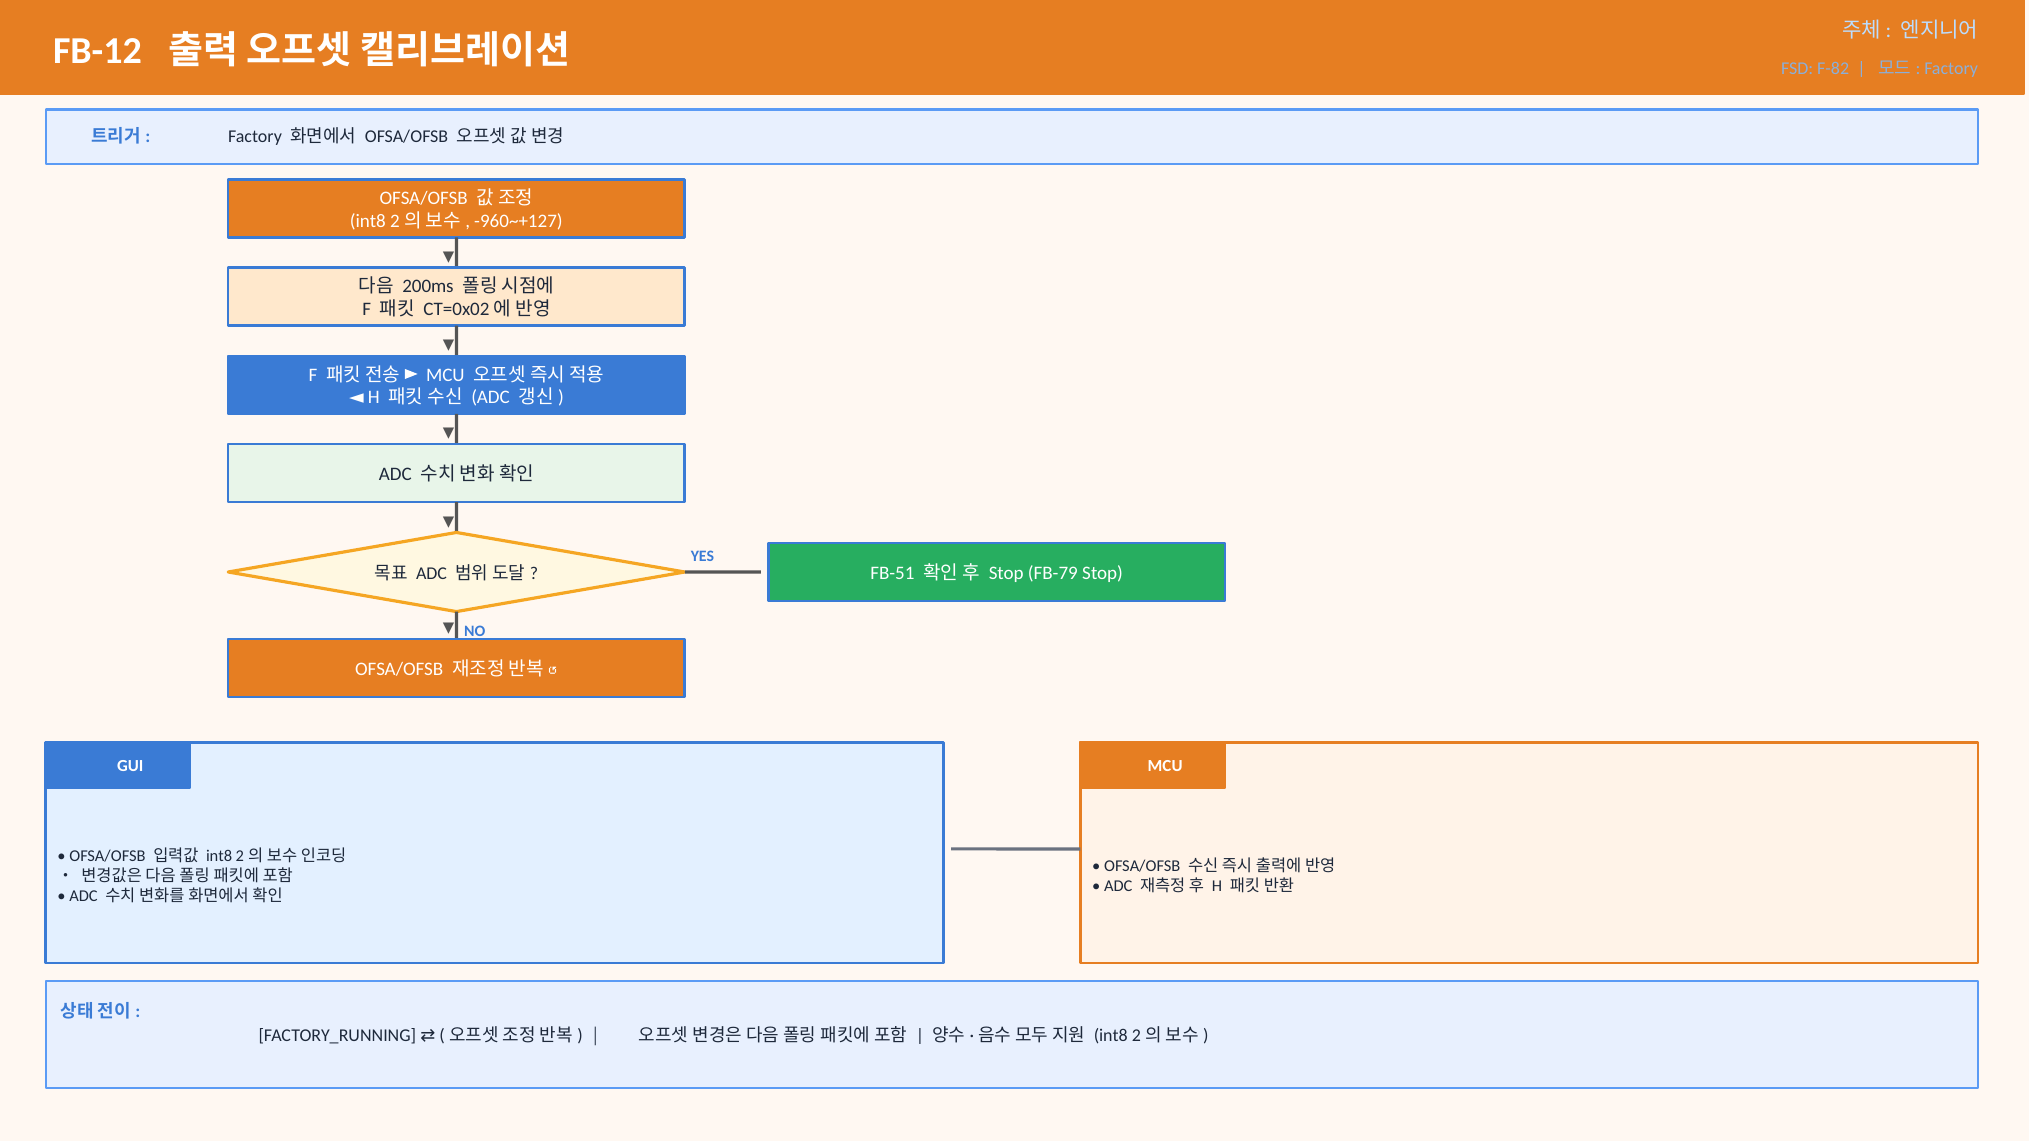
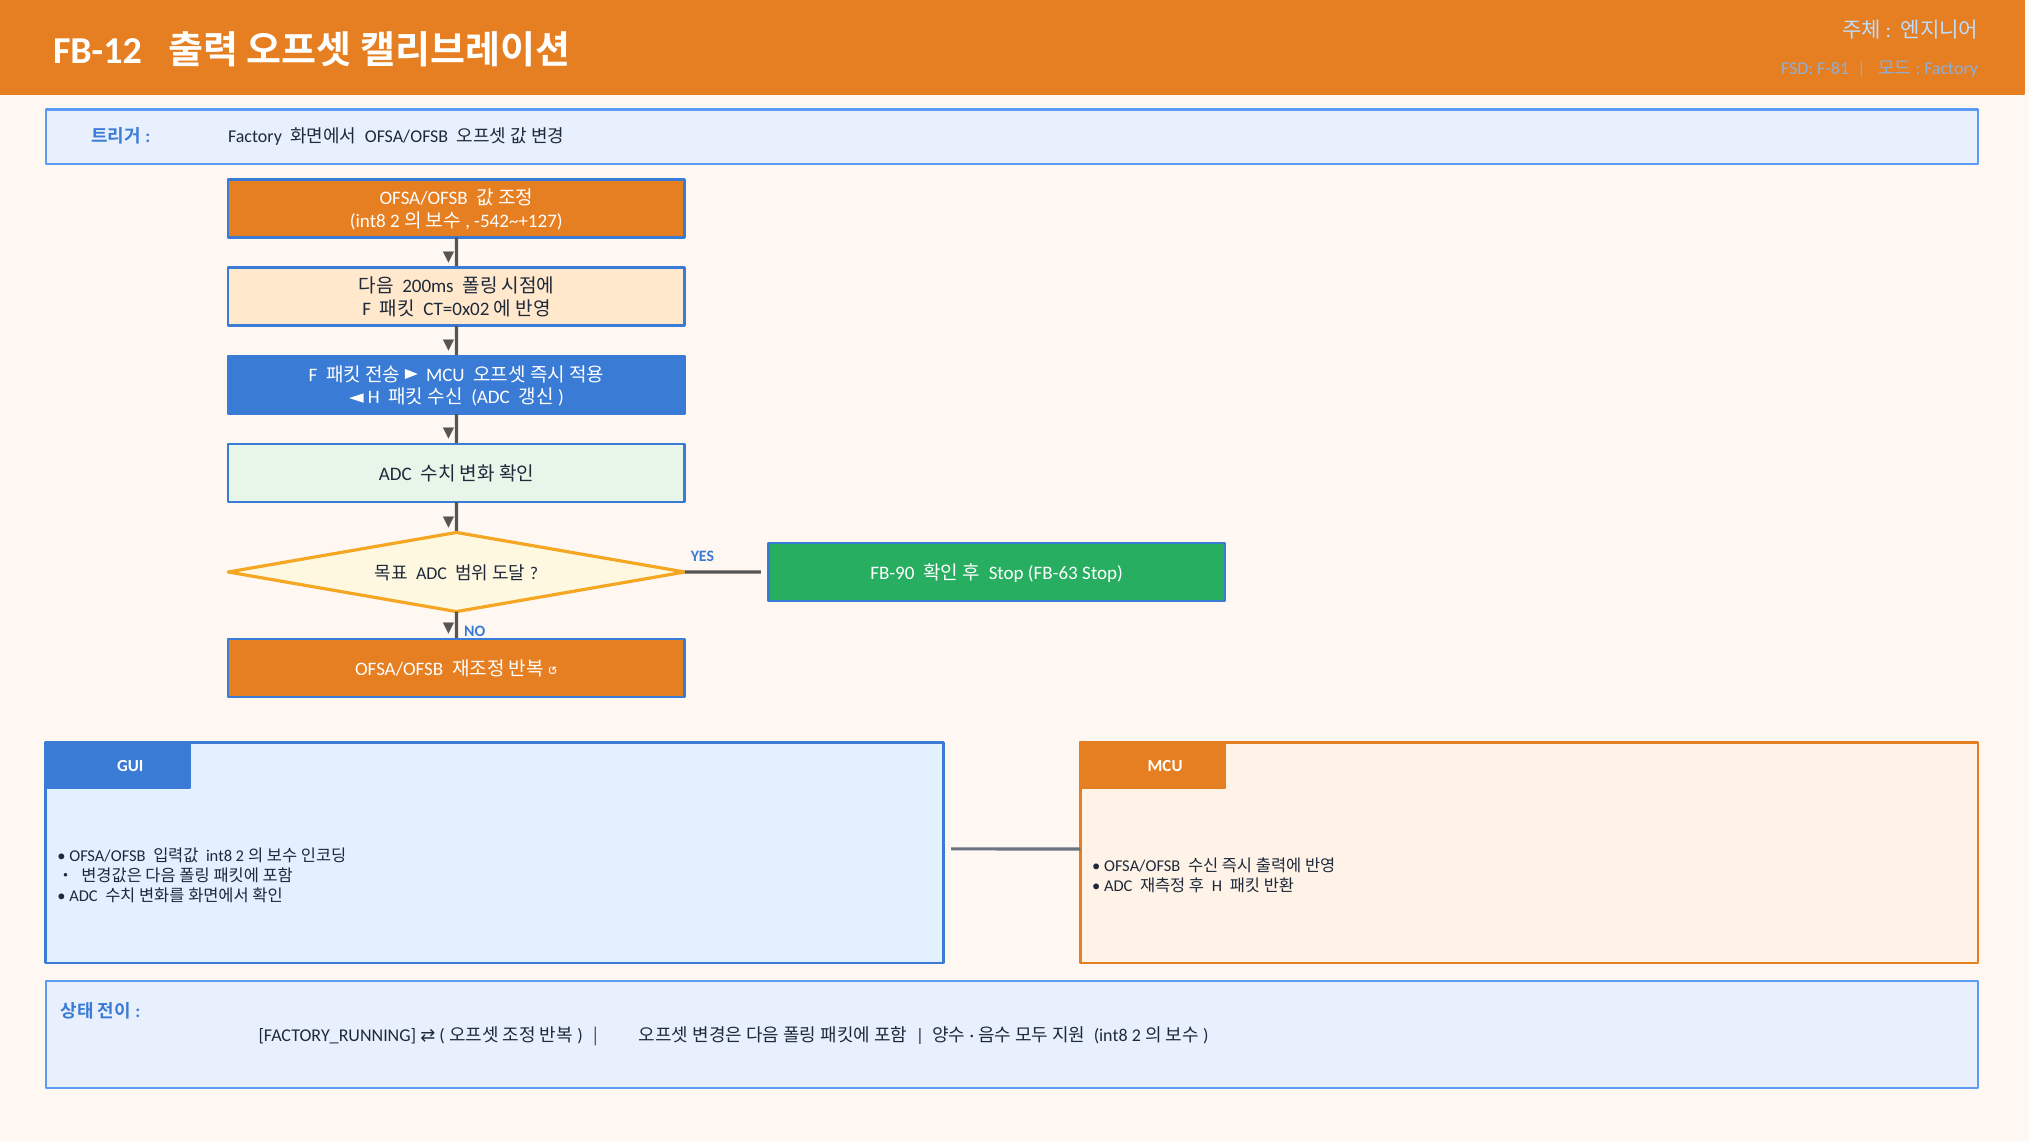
F-82: F-82 -> F-81 (1833, 68)
-960~+127: -960~+127 -> -542~+127 (518, 221)
FB-51: FB-51 -> FB-90 (892, 573)
FB-79: FB-79 -> FB-63 (1053, 573)
